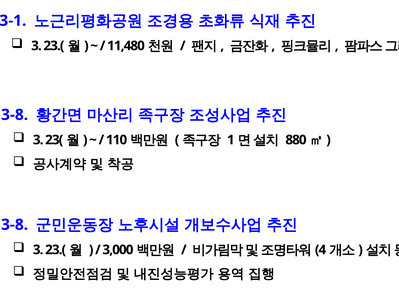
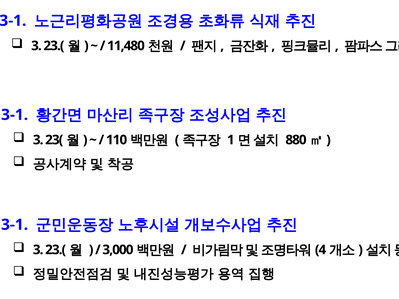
3-8: 3-8 -> 3-1 (15, 115)
3-8: 3-8 -> 3-1 (15, 225)
